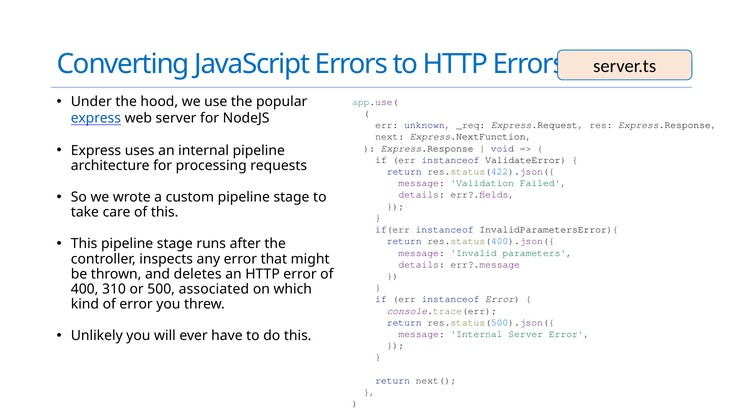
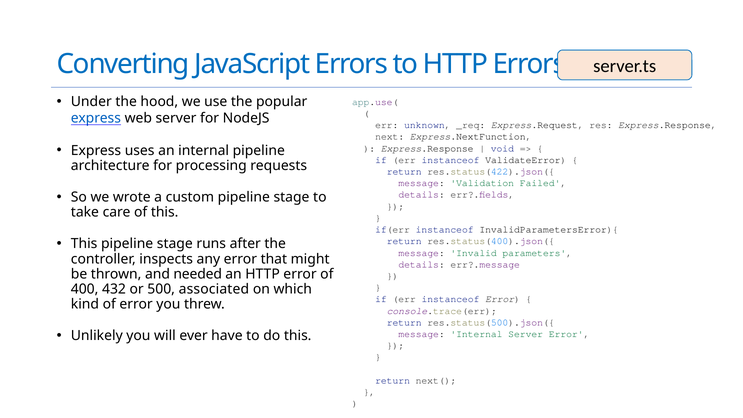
deletes: deletes -> needed (198, 274)
310: 310 -> 432 (114, 289)
